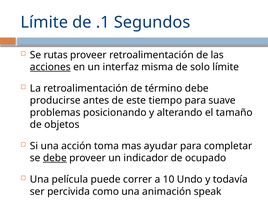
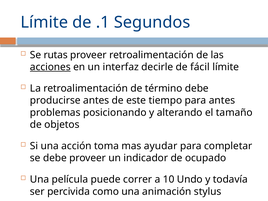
misma: misma -> decirle (157, 67)
solo: solo -> fácil (200, 67)
para suave: suave -> antes (222, 100)
debe underline: present -> none (55, 158)
speak: speak -> stylus (208, 192)
